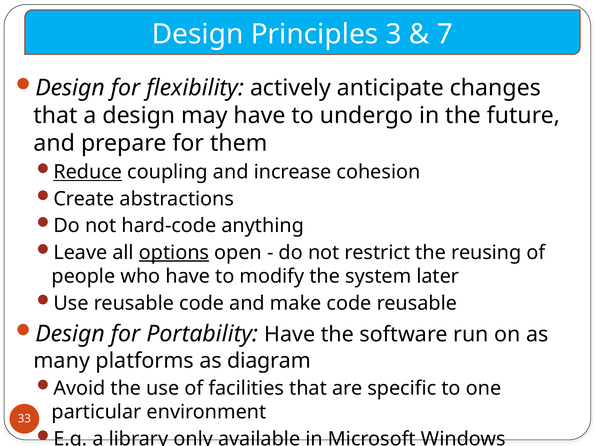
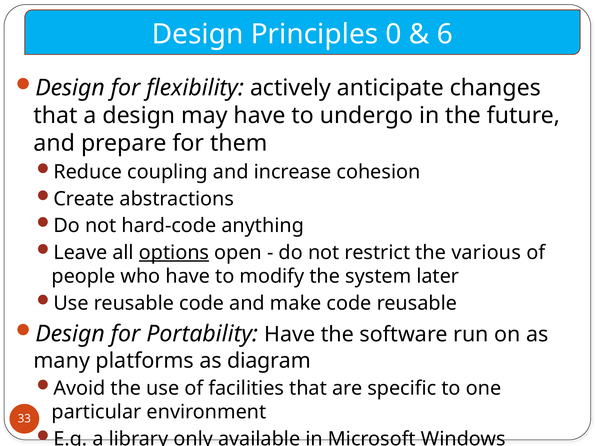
3: 3 -> 0 (394, 34)
7: 7 -> 6 (445, 34)
Reduce underline: present -> none (88, 172)
reusing: reusing -> various (486, 253)
